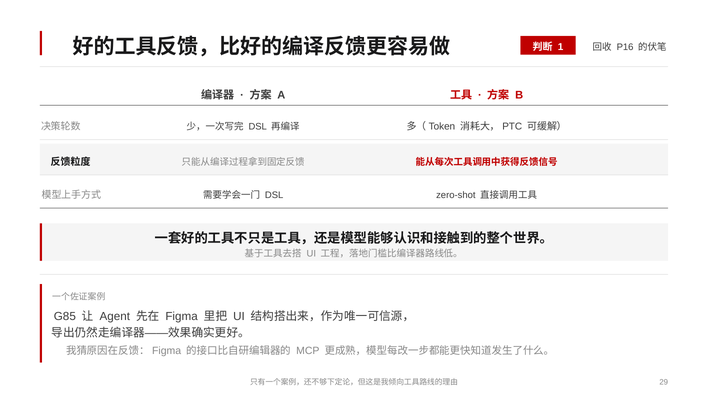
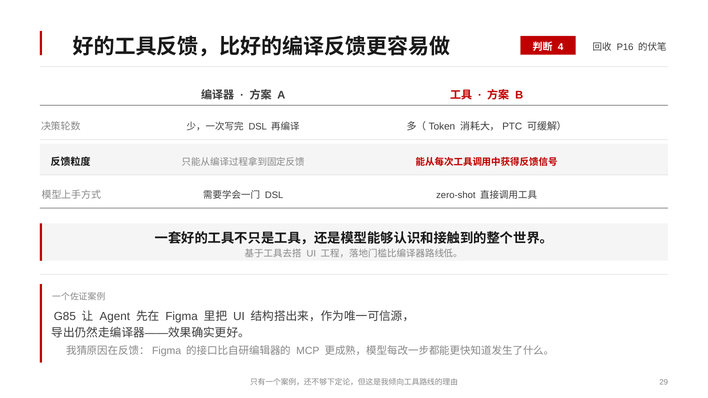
1: 1 -> 4 (561, 47)
